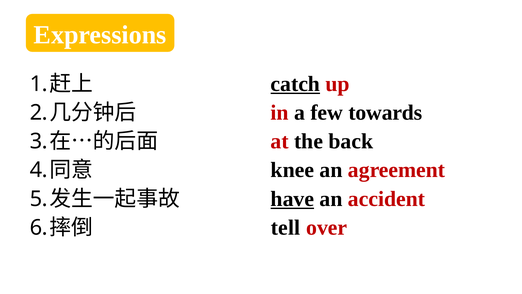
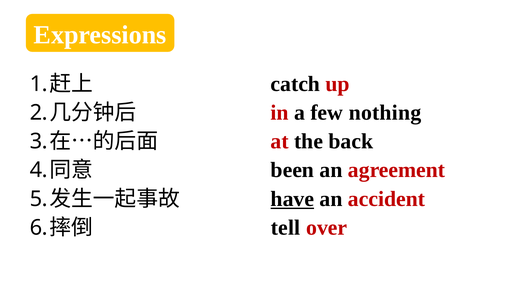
catch underline: present -> none (295, 84)
towards: towards -> nothing (385, 113)
knee: knee -> been (292, 170)
